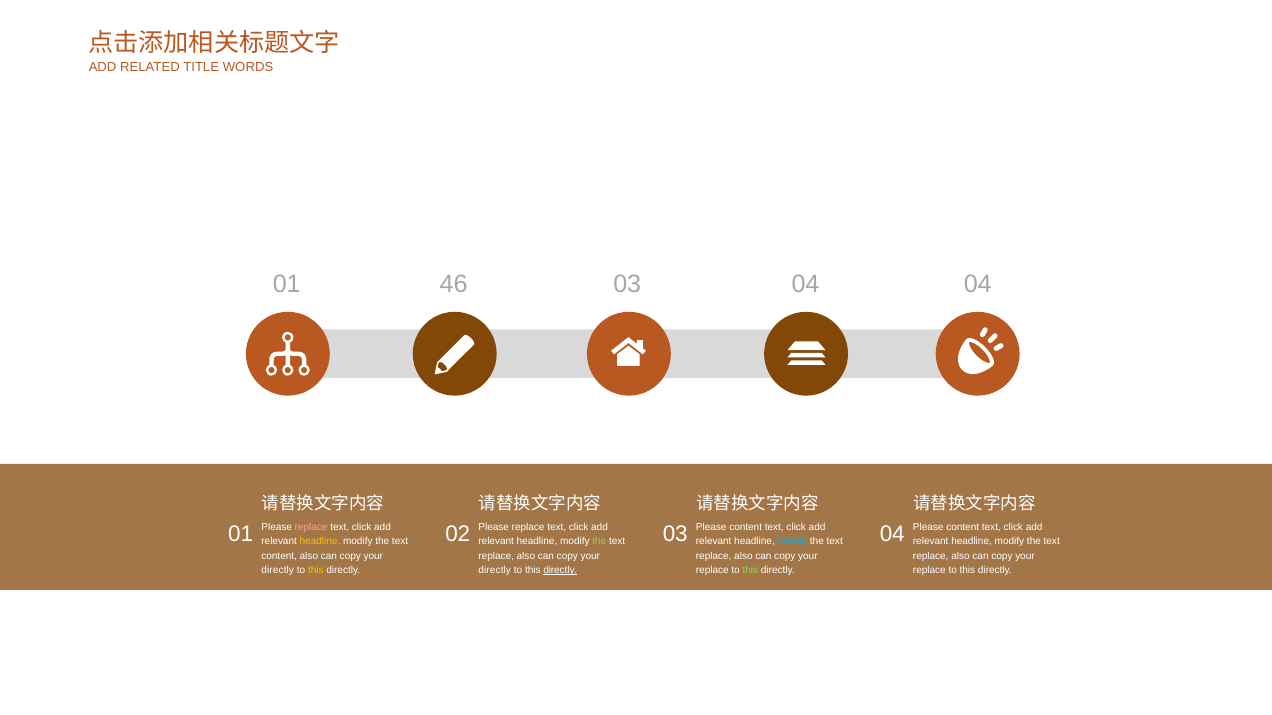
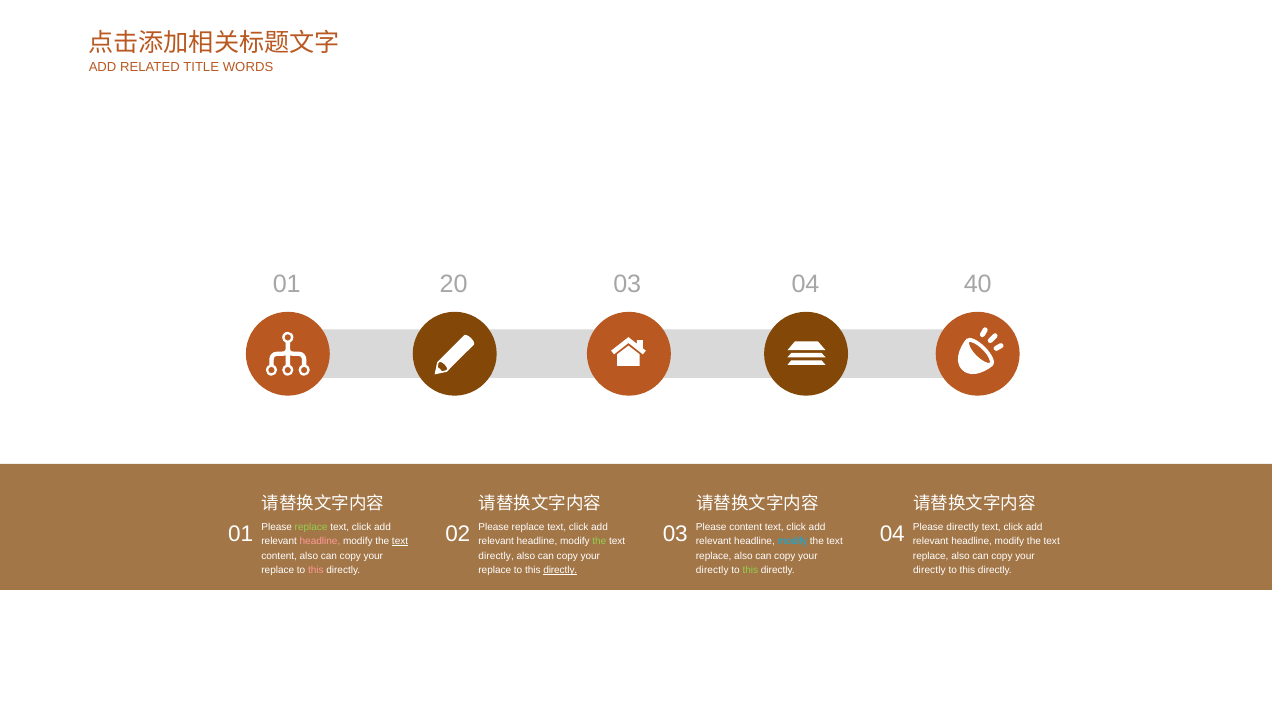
46: 46 -> 20 (454, 285)
04 04: 04 -> 40 (978, 285)
replace colour: pink -> light green (311, 527)
04 Please content: content -> directly (963, 527)
headline colour: yellow -> pink (320, 542)
text underline: none -> present (400, 542)
replace: replace -> directly (496, 556)
directly: directly -> replace (278, 571)
this colour: yellow -> pink (316, 571)
directly: directly -> replace (495, 571)
replace: replace -> directly (712, 571)
replace: replace -> directly (929, 571)
